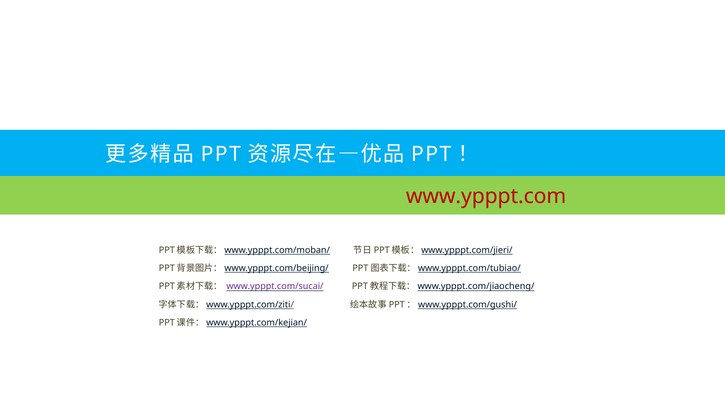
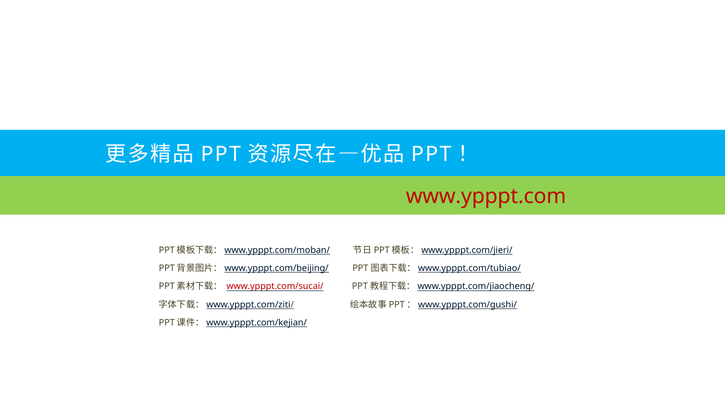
www.ypppt.com/sucai/ colour: purple -> red (275, 286)
